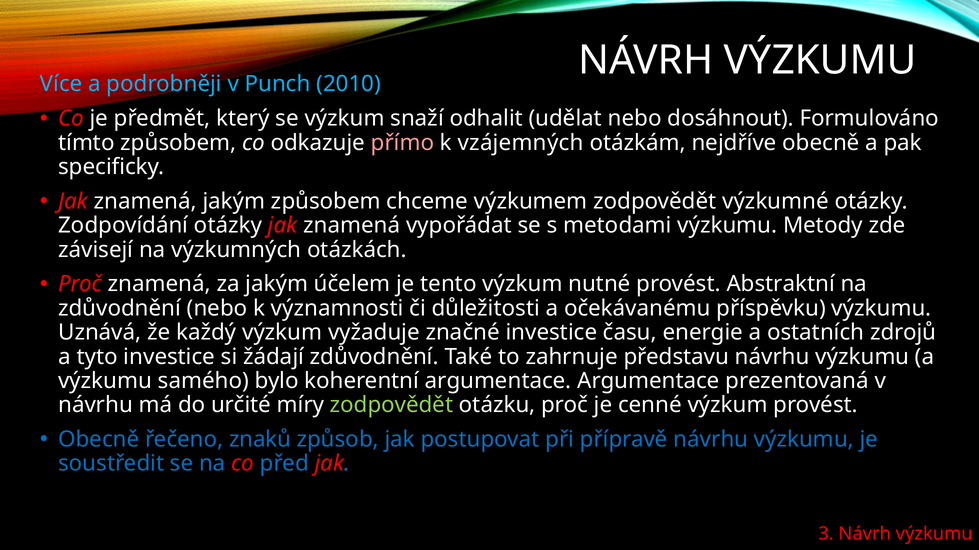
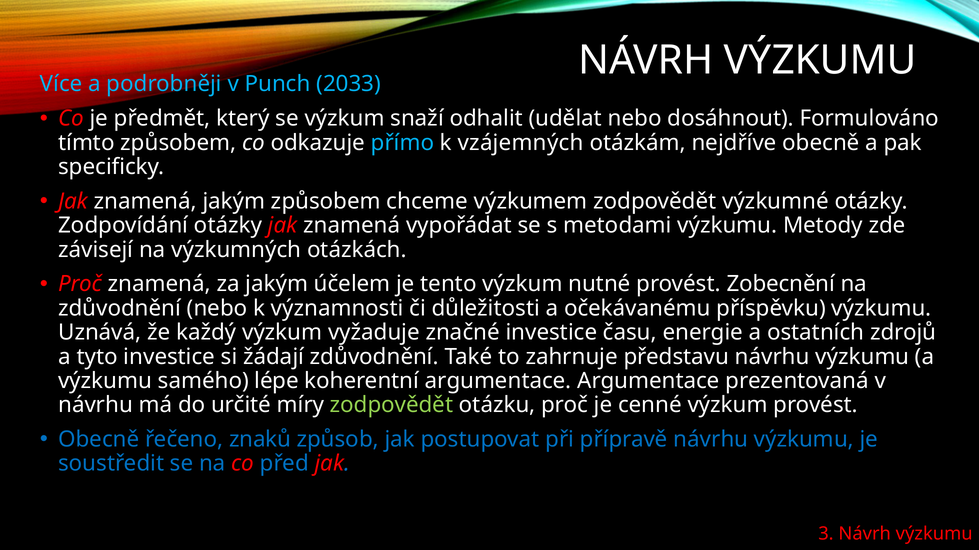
2010: 2010 -> 2033 (349, 84)
přímo colour: pink -> light blue (402, 143)
Abstraktní: Abstraktní -> Zobecnění (781, 284)
bylo: bylo -> lépe (277, 381)
